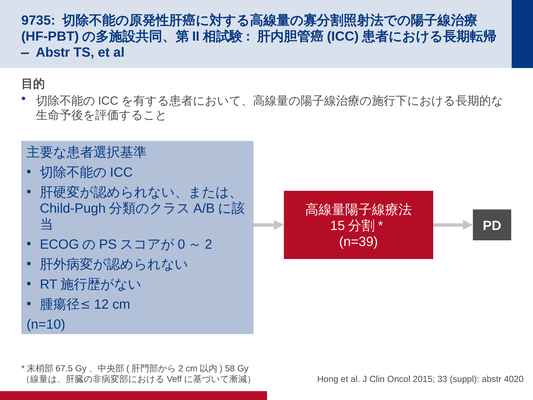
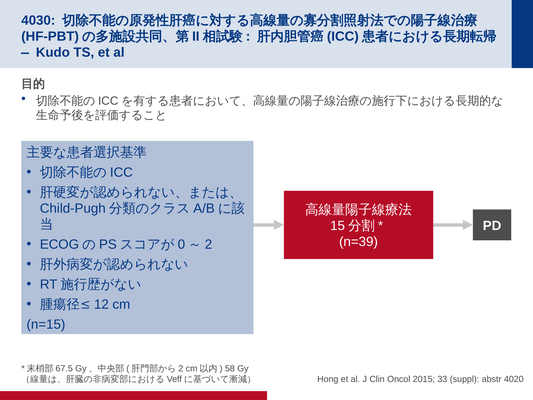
9735: 9735 -> 4030 (38, 20)
Abstr: Abstr -> Kudo (53, 52)
n=10: n=10 -> n=15 (46, 324)
